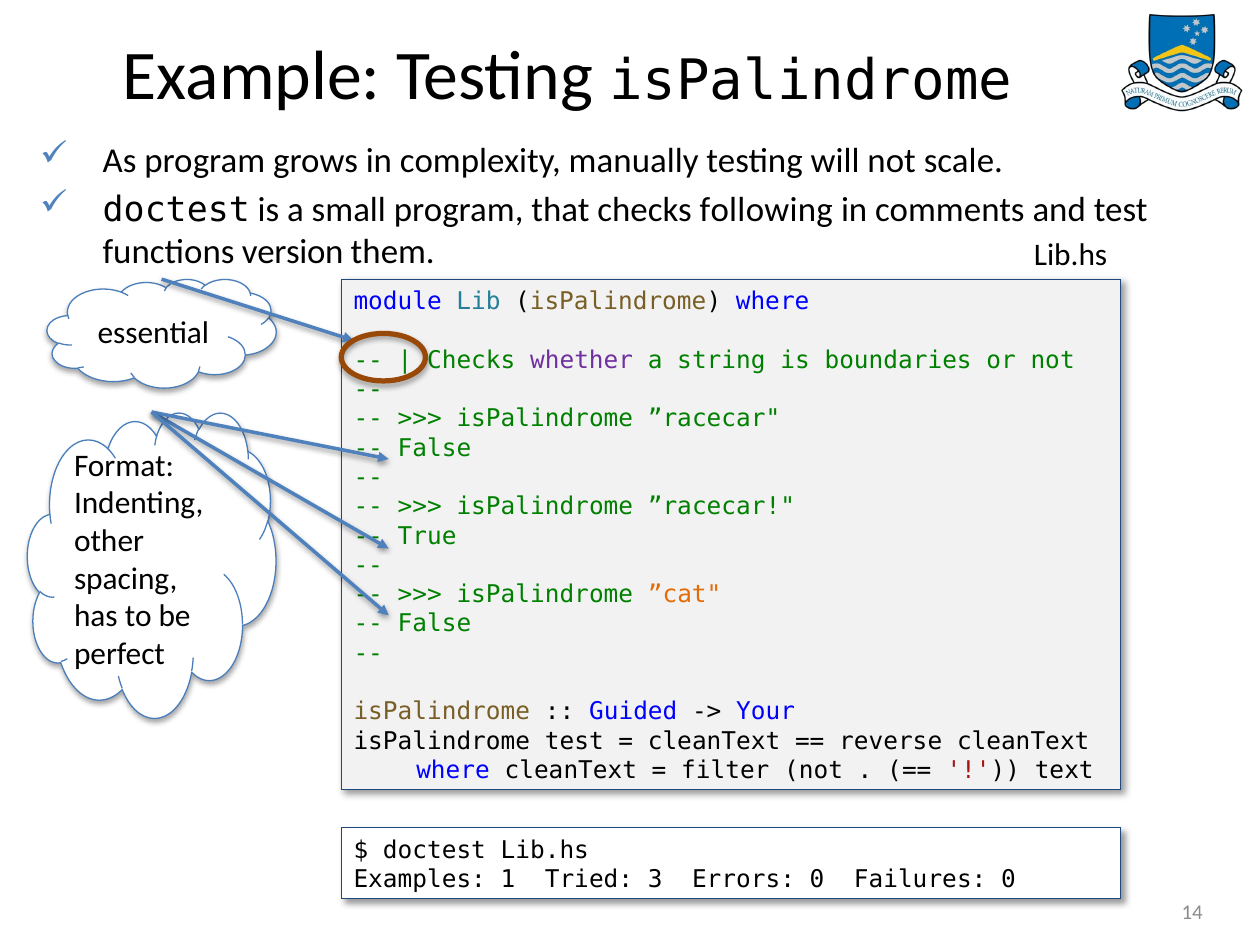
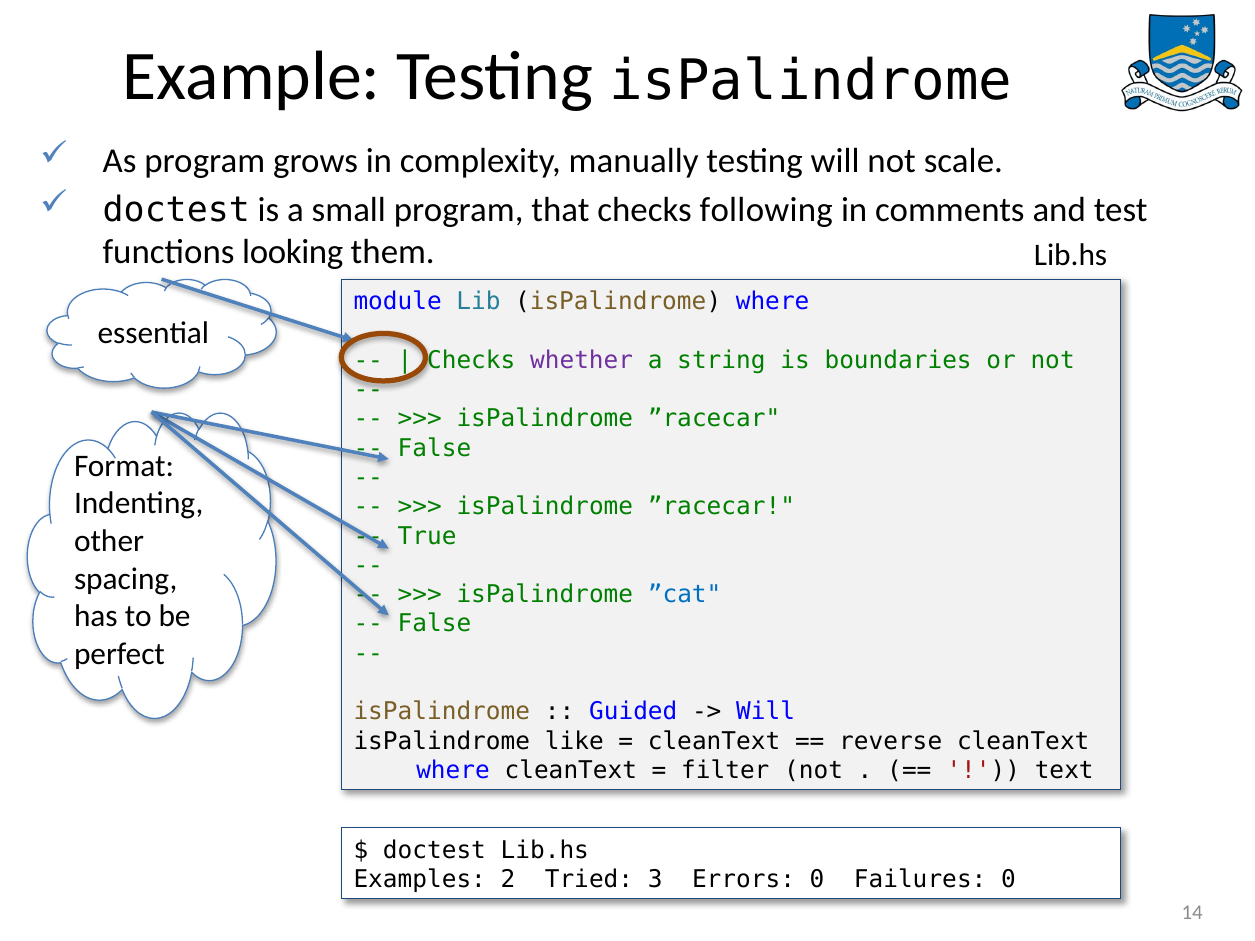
version: version -> looking (293, 252)
”cat colour: orange -> blue (685, 595)
Your: Your -> Will (766, 712)
isPalindrome test: test -> like (574, 741)
1: 1 -> 2 (508, 880)
